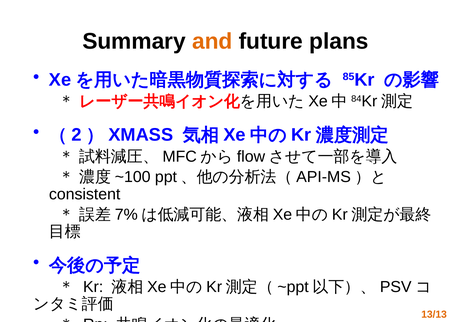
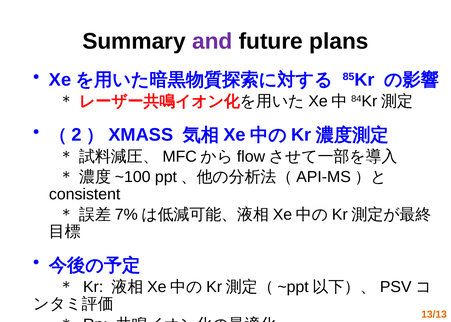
and colour: orange -> purple (212, 41)
